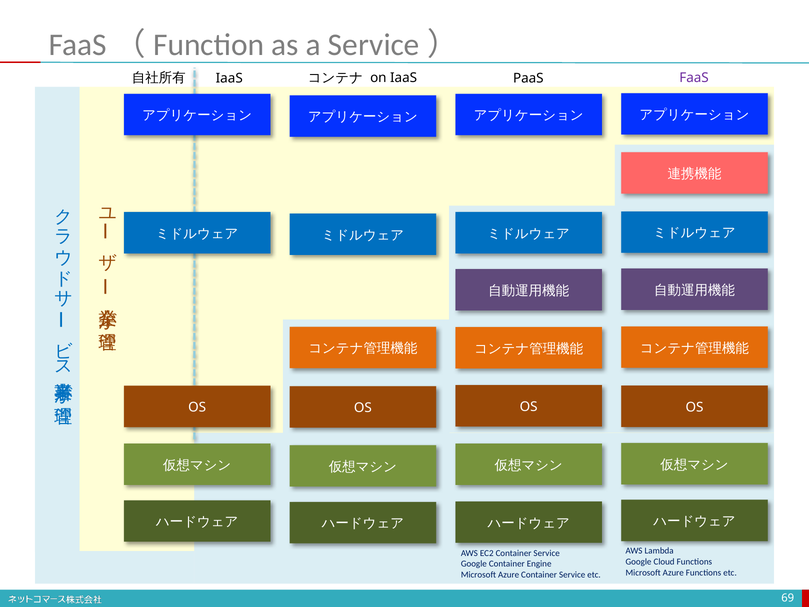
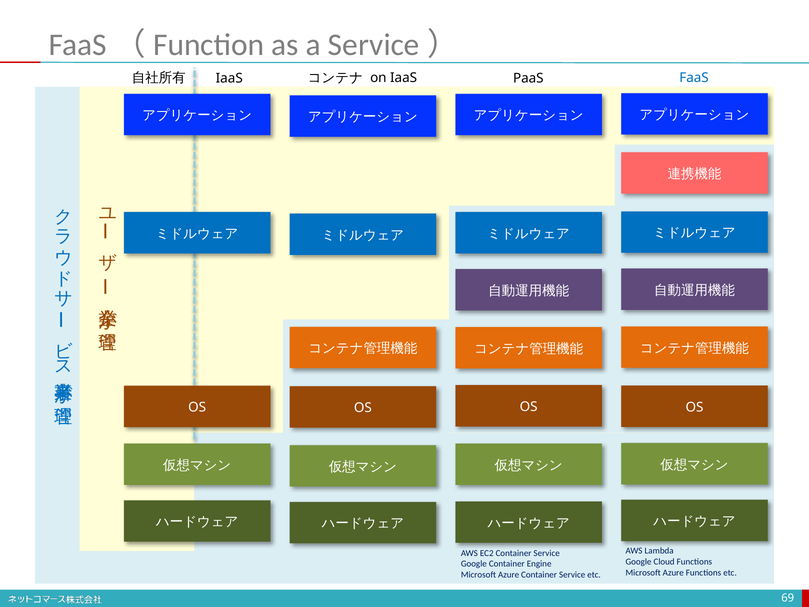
FaaS colour: purple -> blue (694, 78)
